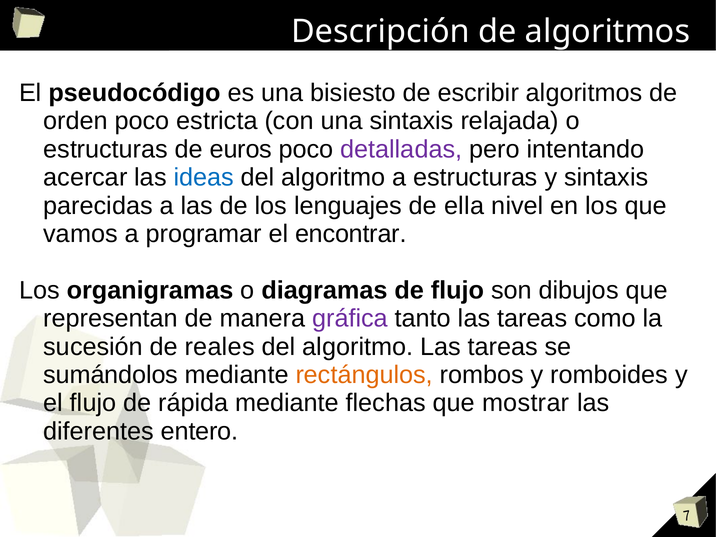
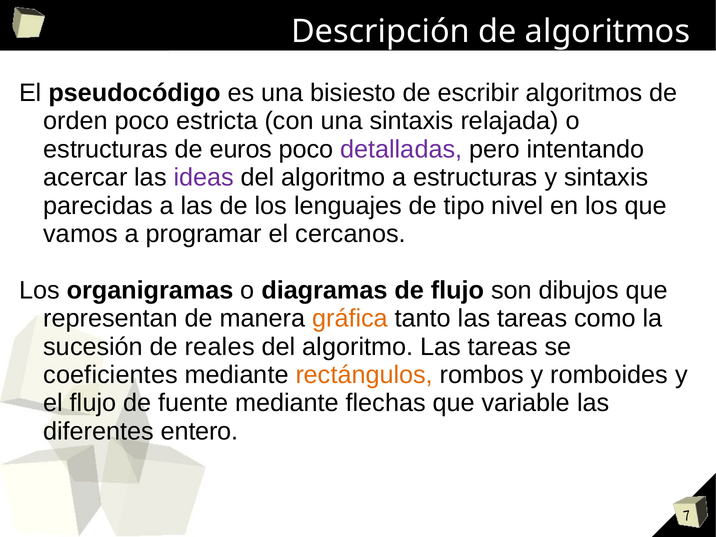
ideas colour: blue -> purple (204, 178)
ella: ella -> tipo (464, 206)
encontrar: encontrar -> cercanos (351, 234)
gráfica colour: purple -> orange (350, 318)
sumándolos: sumándolos -> coeficientes (111, 375)
rápida: rápida -> fuente (193, 403)
mostrar: mostrar -> variable (526, 403)
